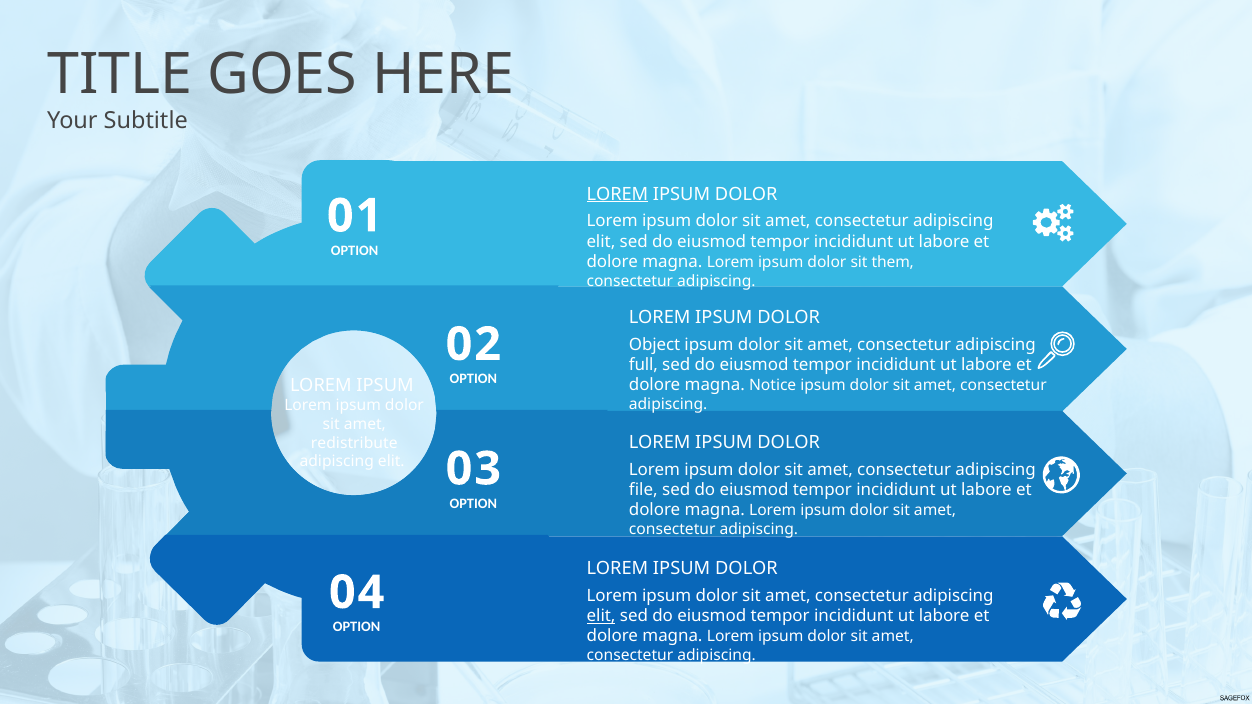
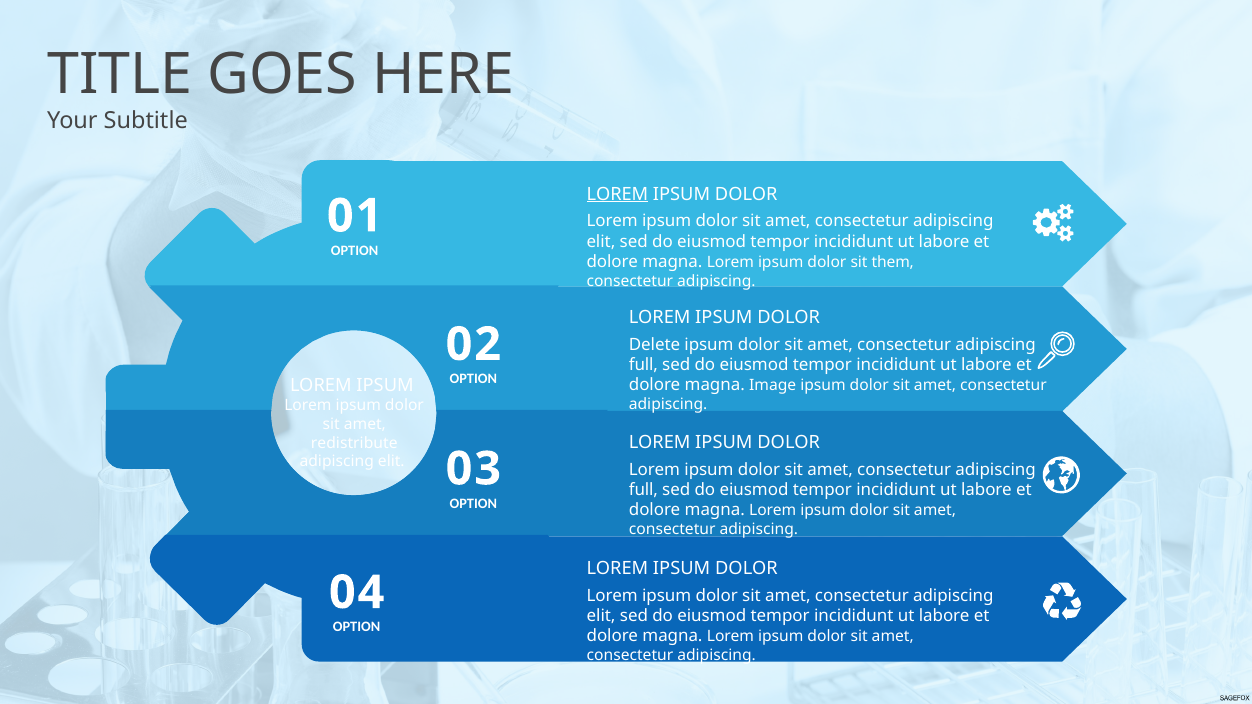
Object: Object -> Delete (655, 345)
Notice: Notice -> Image (773, 386)
file: file -> full (643, 490)
elit underline: present -> none (601, 616)
